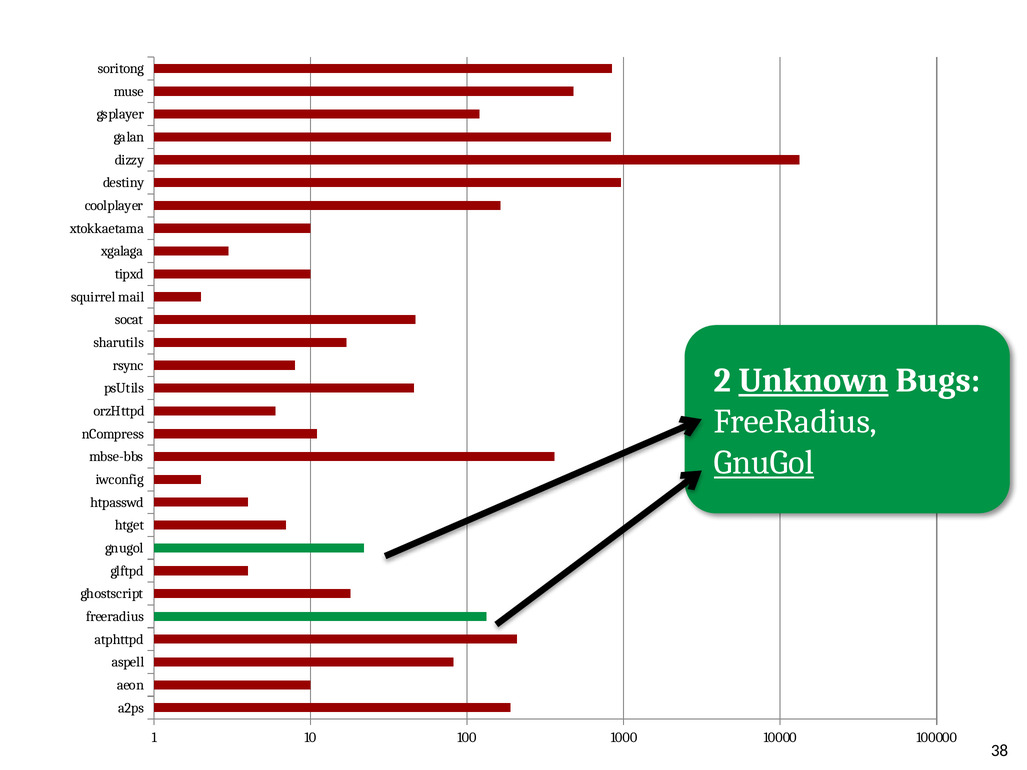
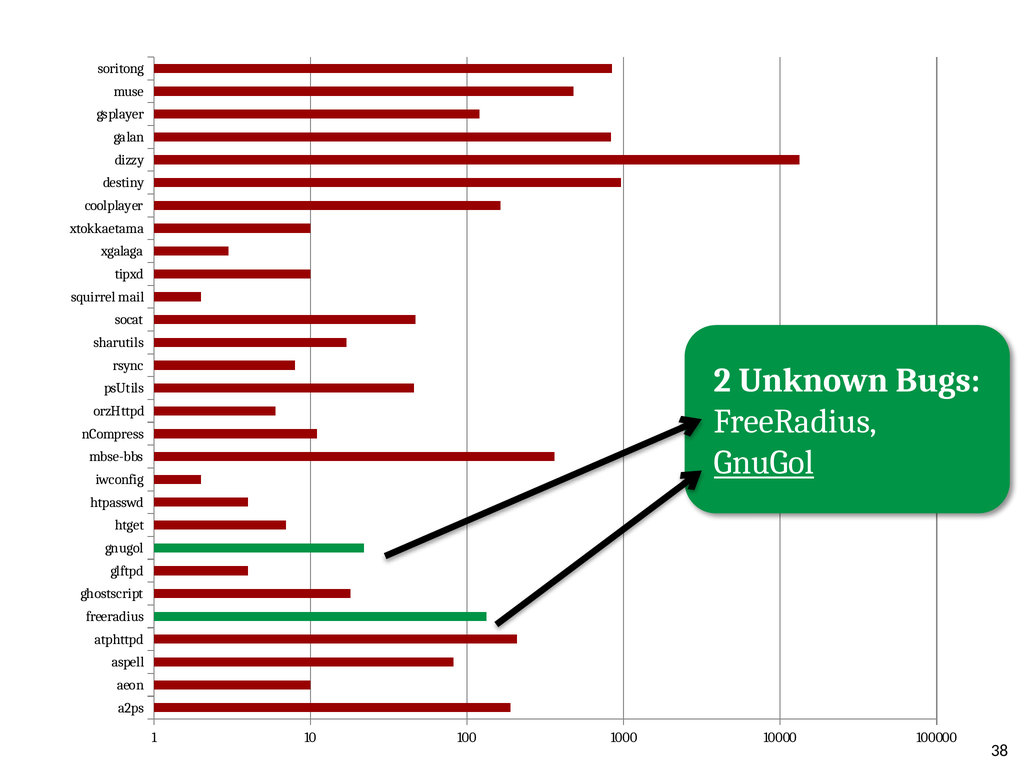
Unknown underline: present -> none (814, 381)
